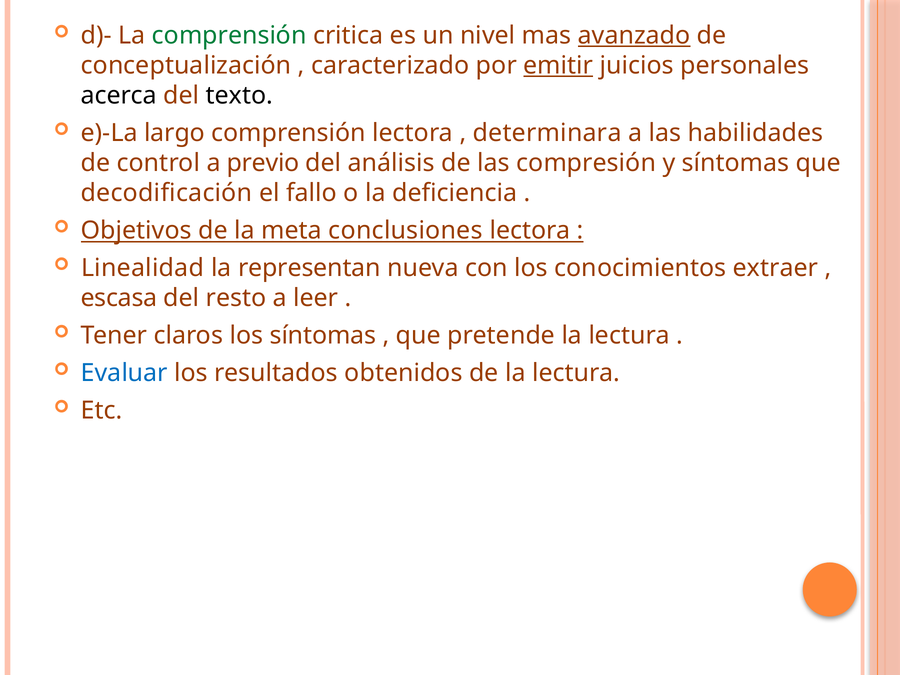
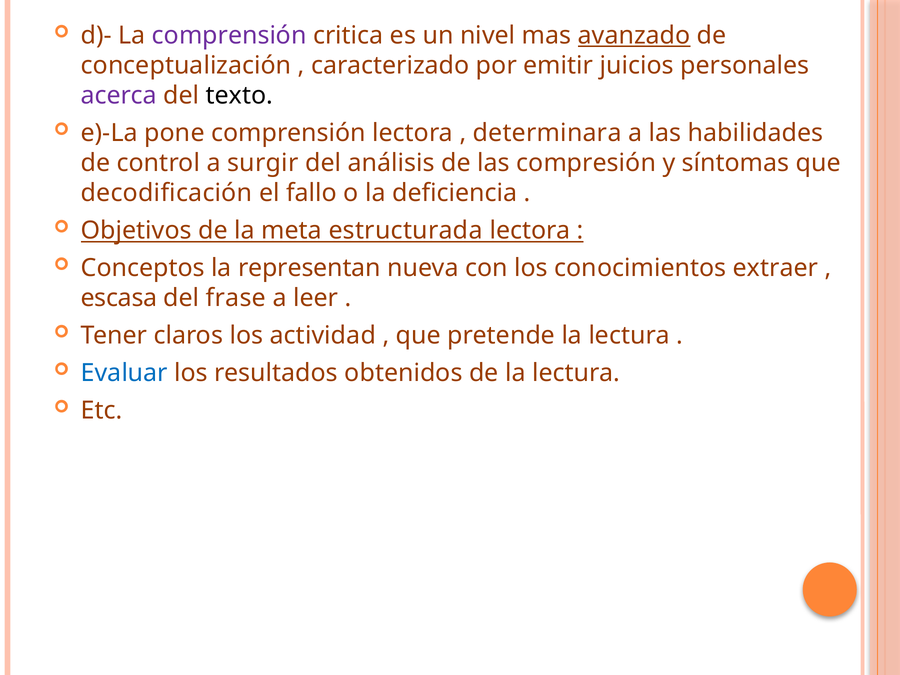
comprensión colour: green -> purple (229, 35)
emitir underline: present -> none (558, 65)
acerca colour: black -> purple (119, 95)
largo: largo -> pone (174, 133)
previo: previo -> surgir (263, 163)
conclusiones: conclusiones -> estructurada (406, 230)
Linealidad: Linealidad -> Conceptos (143, 268)
resto: resto -> frase (236, 298)
los síntomas: síntomas -> actividad (323, 335)
